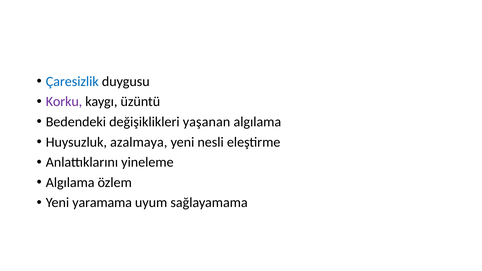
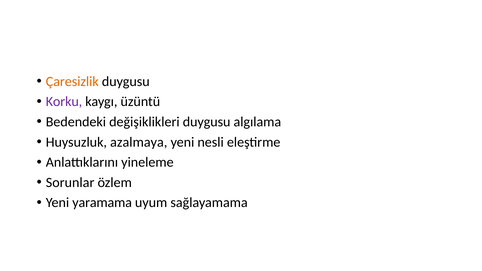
Çaresizlik colour: blue -> orange (72, 81)
değişiklikleri yaşanan: yaşanan -> duygusu (207, 122)
Algılama: Algılama -> Sorunlar (70, 183)
